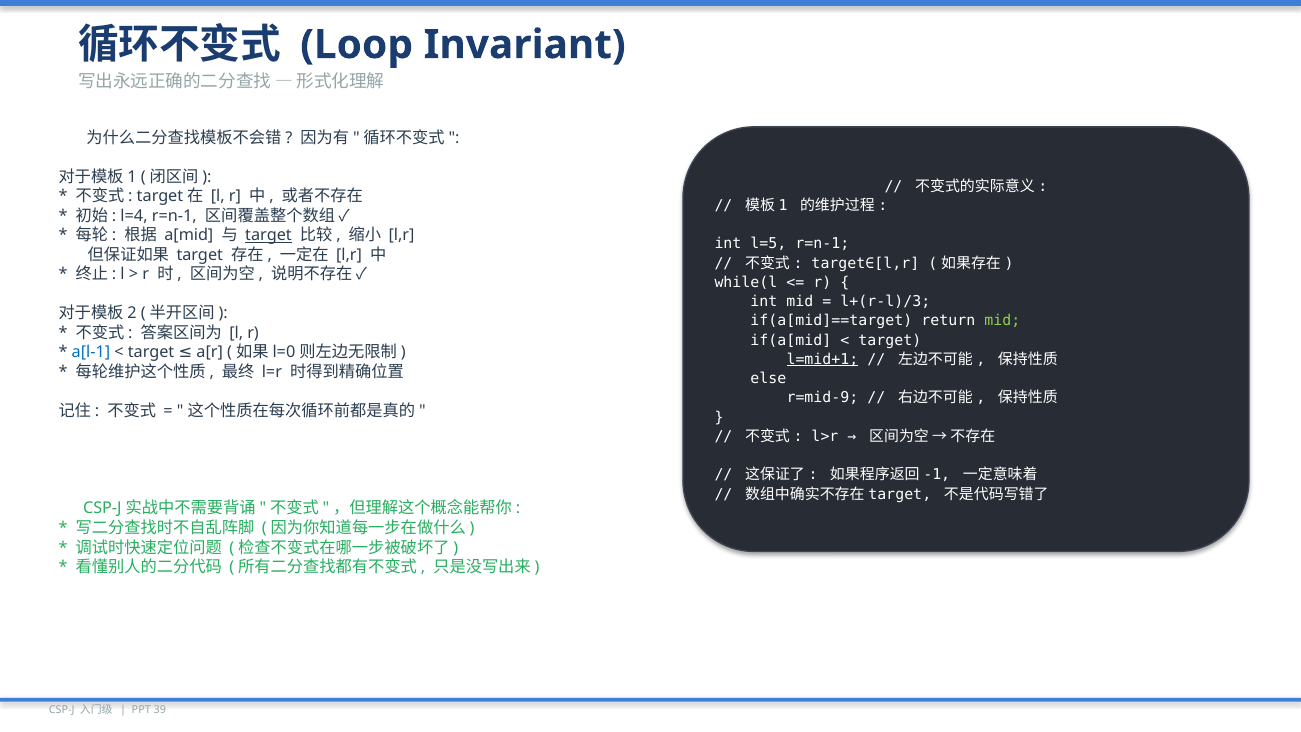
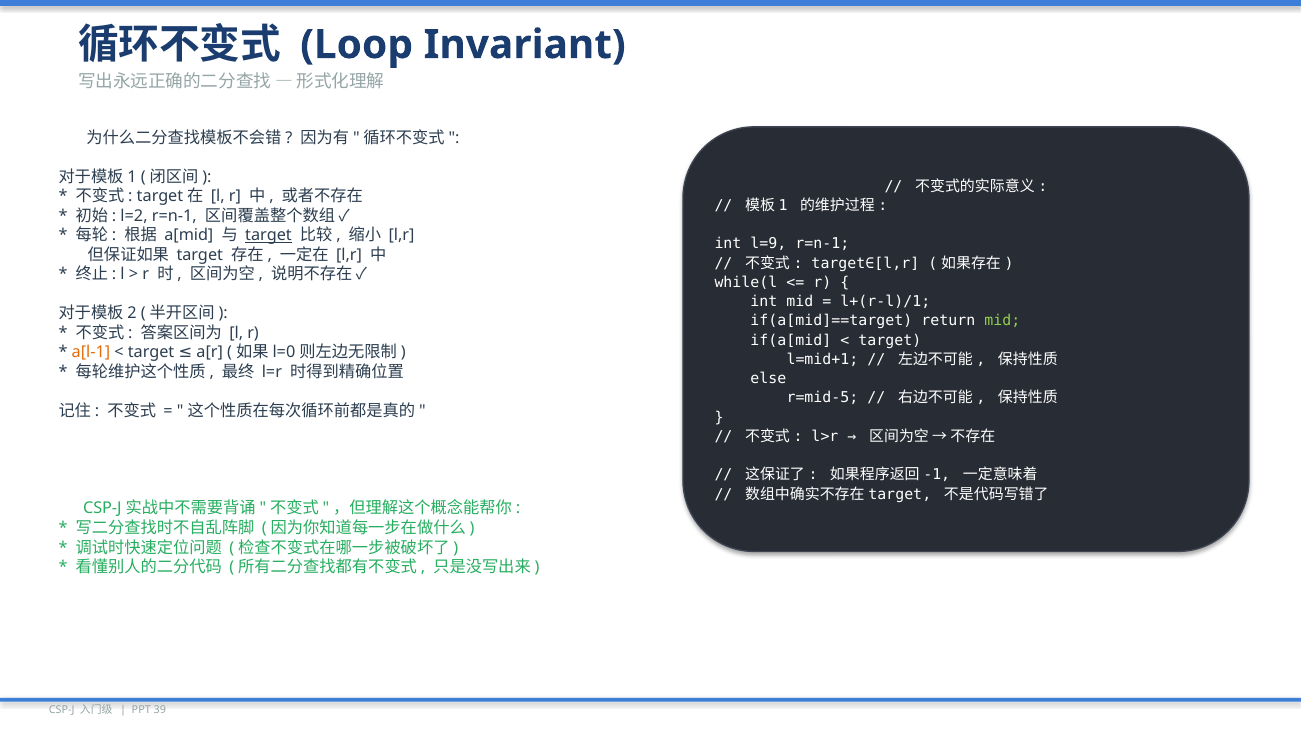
l=4: l=4 -> l=2 (134, 216)
l=5: l=5 -> l=9 (768, 244)
l+(r-l)/3: l+(r-l)/3 -> l+(r-l)/1 (885, 302)
a[l-1 colour: blue -> orange (91, 352)
l=mid+1 underline: present -> none (822, 359)
r=mid-9: r=mid-9 -> r=mid-5 (822, 398)
